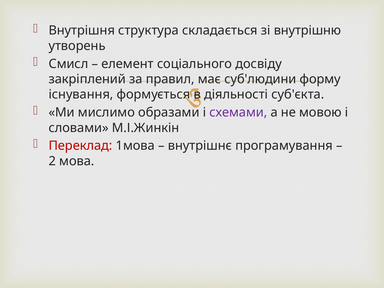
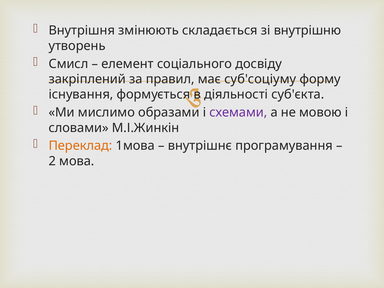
структура: структура -> змінюють (149, 31)
суб'людини: суб'людини -> суб'соціуму (260, 79)
Переклад colour: red -> orange (80, 146)
